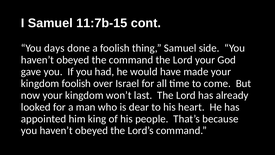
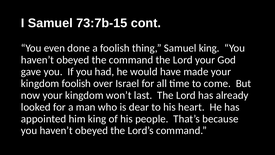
11:7b-15: 11:7b-15 -> 73:7b-15 (102, 23)
days: days -> even (54, 48)
Samuel side: side -> king (209, 48)
